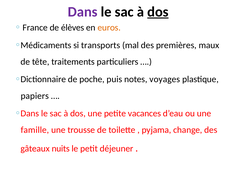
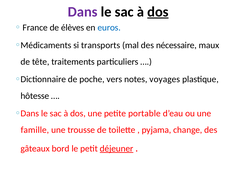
euros colour: orange -> blue (109, 28)
premières: premières -> nécessaire (176, 45)
puis: puis -> vers (114, 79)
papiers: papiers -> hôtesse (35, 96)
vacances: vacances -> portable (144, 113)
nuits: nuits -> bord (61, 149)
déjeuner underline: none -> present (117, 149)
